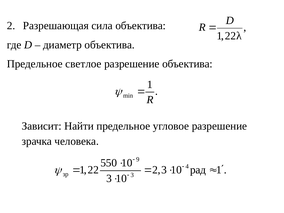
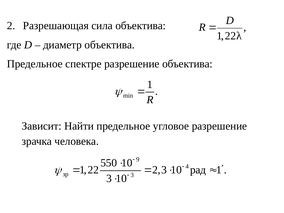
светлое: светлое -> спектре (83, 64)
